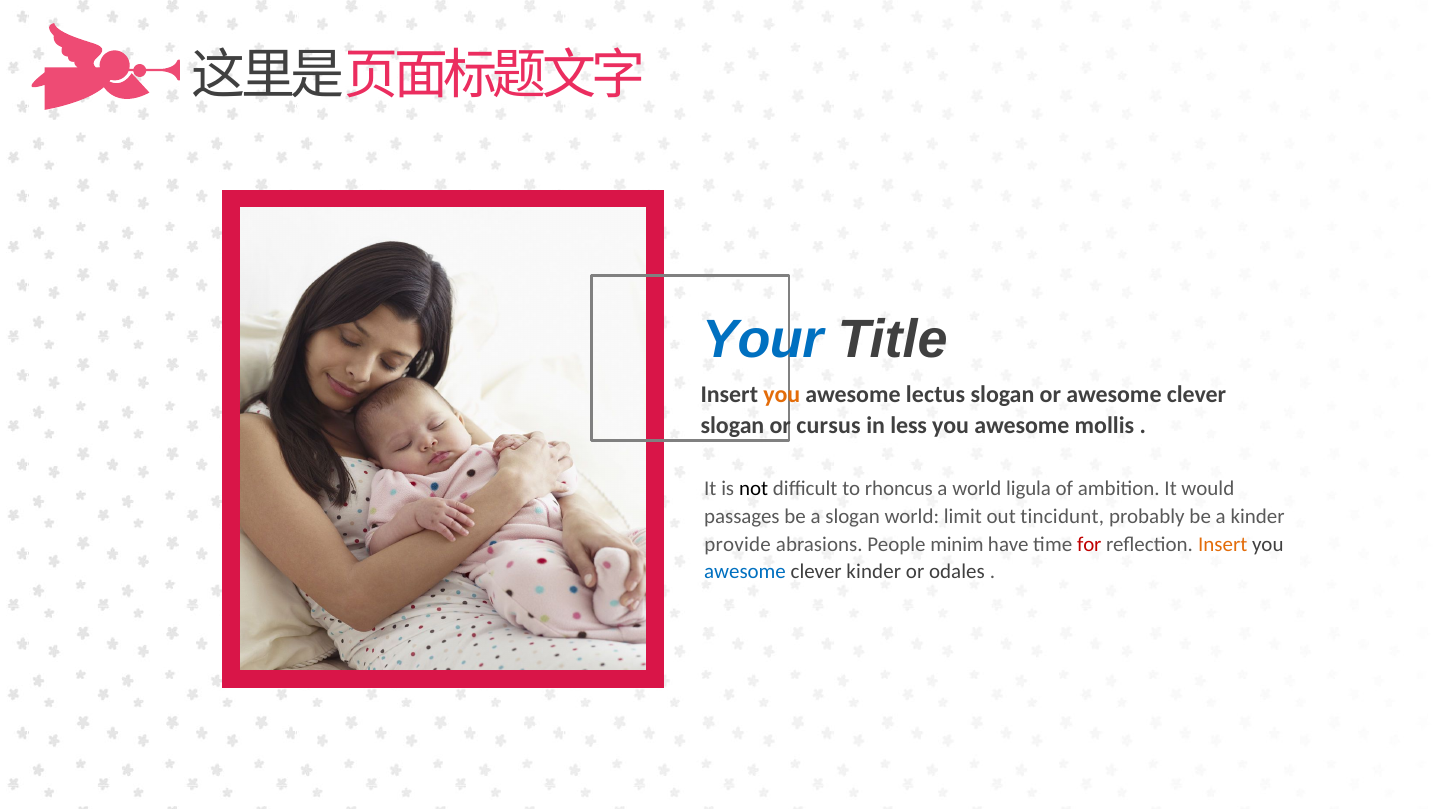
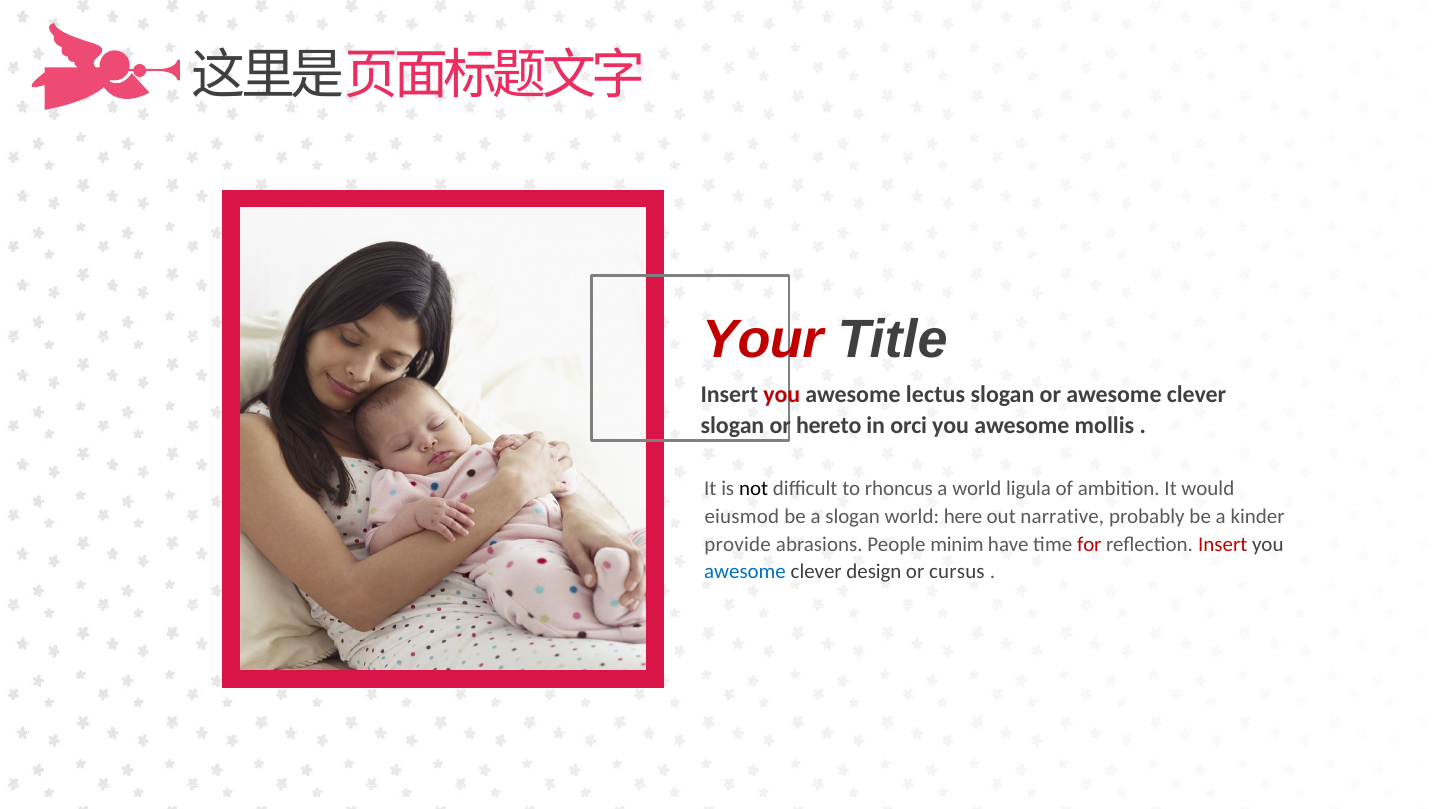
Your colour: blue -> red (763, 339)
you colour: orange -> red (782, 394)
cursus: cursus -> hereto (829, 426)
less: less -> orci (909, 426)
passages: passages -> eiusmod (742, 516)
limit: limit -> here (963, 516)
tincidunt: tincidunt -> narrative (1062, 516)
Insert colour: orange -> red (1223, 544)
clever kinder: kinder -> design (874, 572)
odales: odales -> cursus (957, 572)
